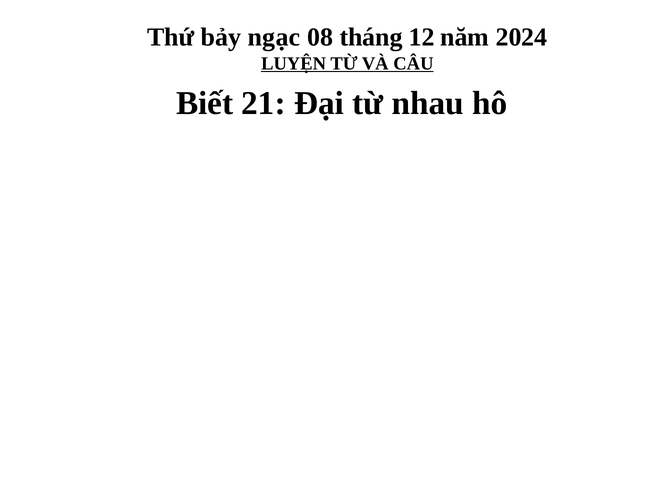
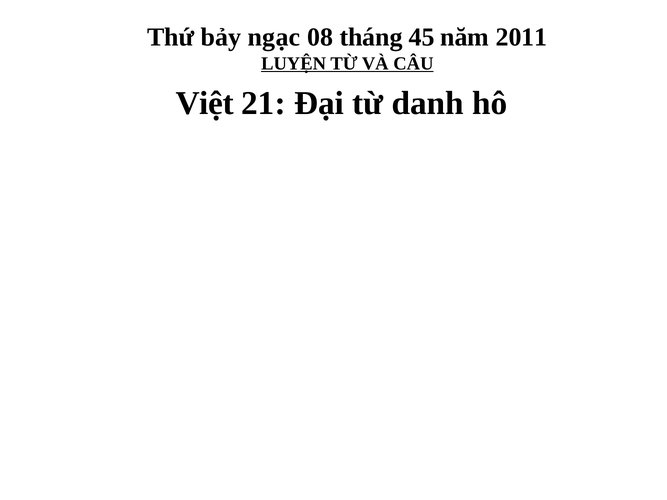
12: 12 -> 45 (422, 37)
2024: 2024 -> 2011 (521, 37)
Biết: Biết -> Việt (205, 103)
nhau: nhau -> danh (428, 103)
